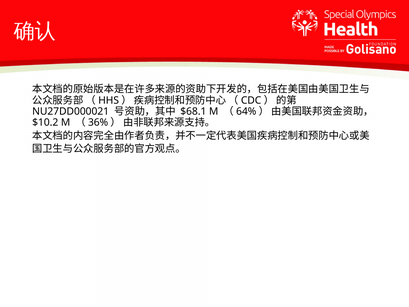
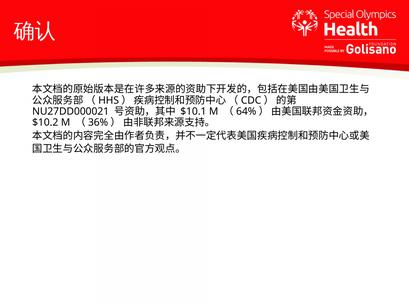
$68.1: $68.1 -> $10.1 (193, 111)
